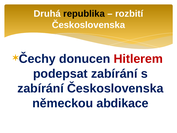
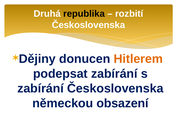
Čechy: Čechy -> Dějiny (37, 59)
Hitlerem colour: red -> orange (138, 59)
abdikace: abdikace -> obsazení (123, 103)
